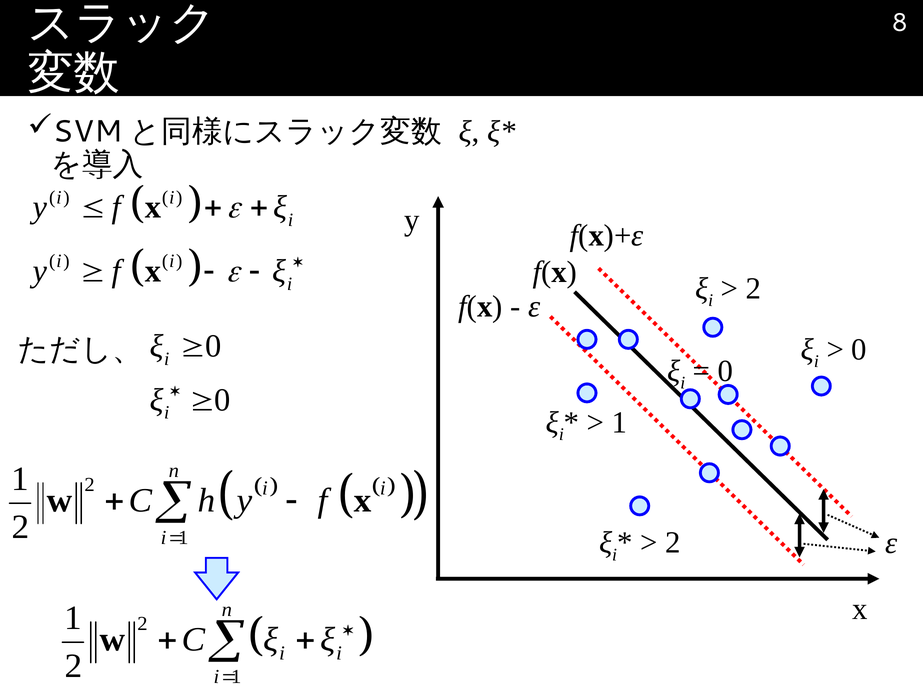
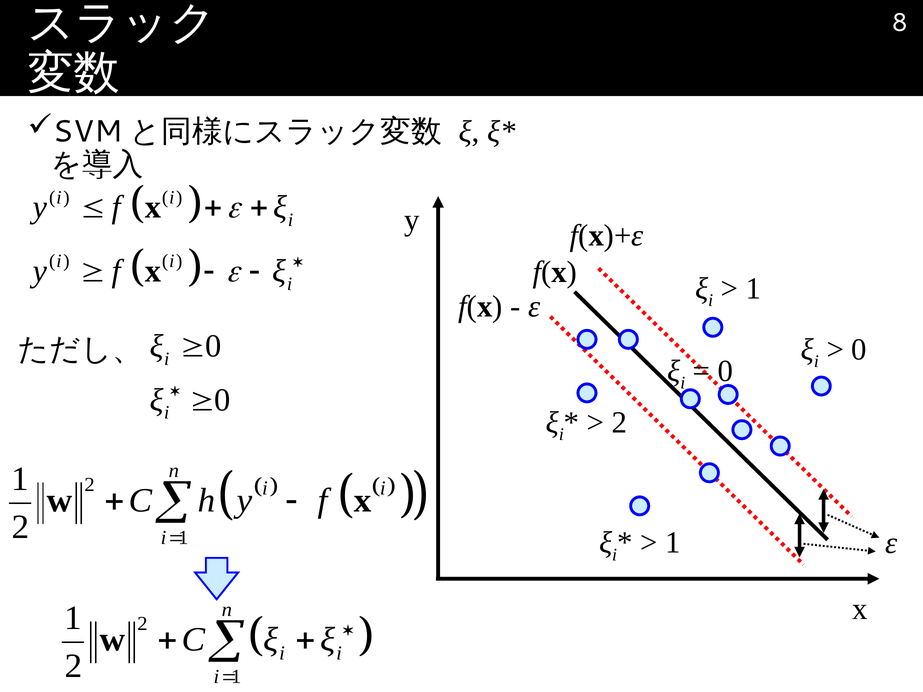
2: 2 -> 1 (753, 289)
1: 1 -> 2 (620, 423)
2: 2 -> 1 (673, 543)
